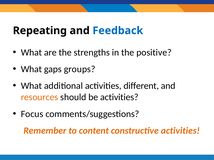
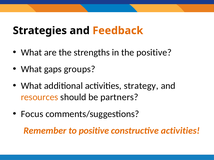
Repeating: Repeating -> Strategies (40, 31)
Feedback colour: blue -> orange (118, 31)
different: different -> strategy (141, 86)
be activities: activities -> partners (119, 97)
to content: content -> positive (94, 131)
